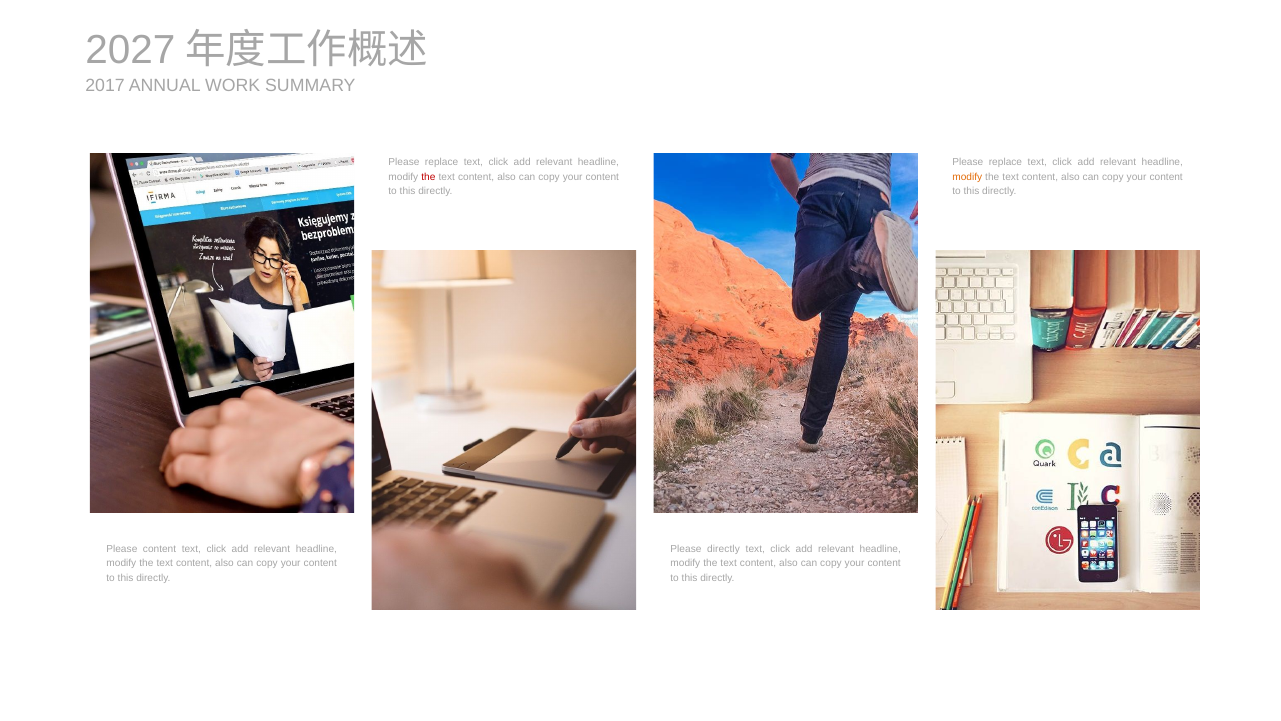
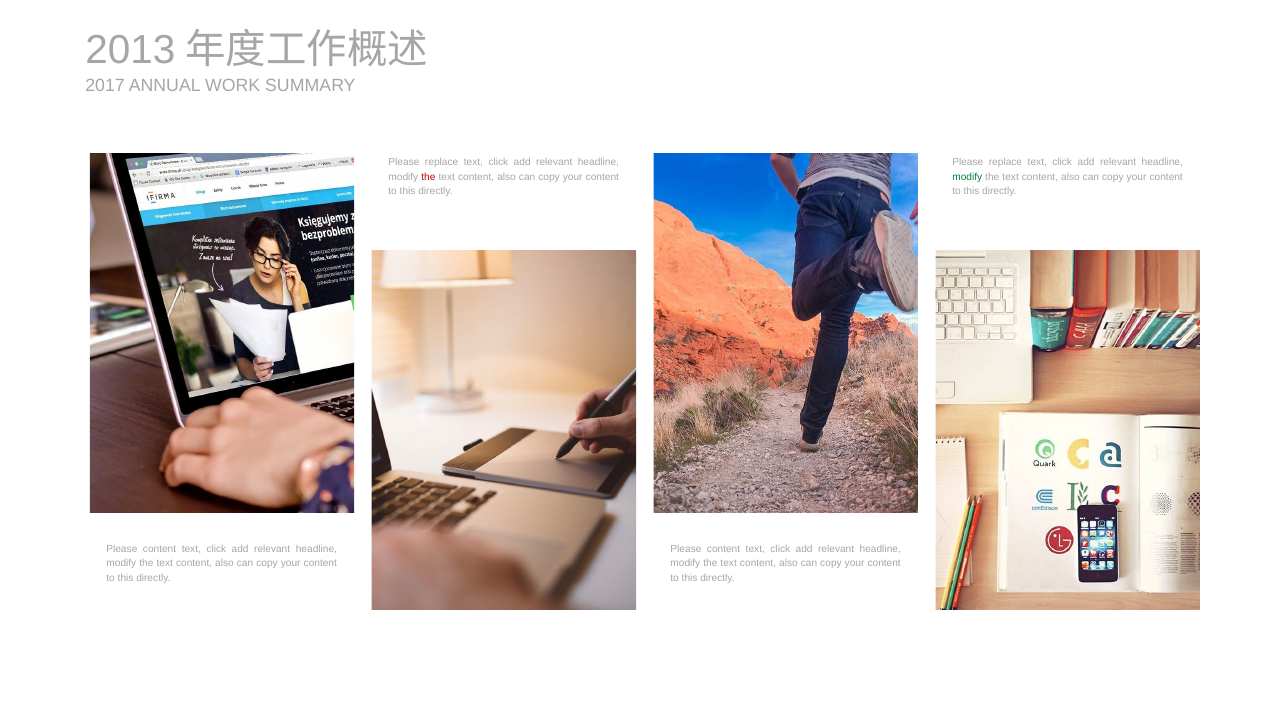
2027: 2027 -> 2013 (130, 51)
modify colour: orange -> green (967, 177)
directly: directly -> content (724, 549)
